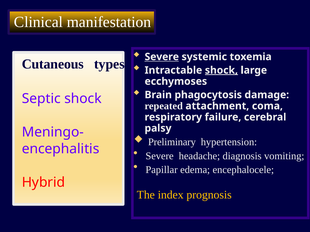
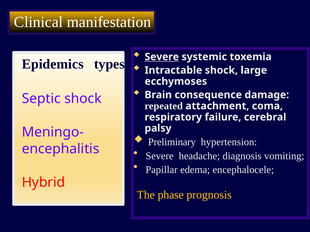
Cutaneous: Cutaneous -> Epidemics (53, 64)
shock underline: present -> none (221, 70)
phagocytosis: phagocytosis -> consequence (208, 95)
index: index -> phase (171, 195)
